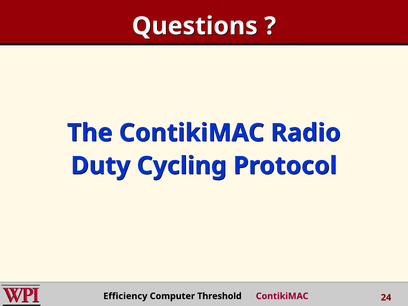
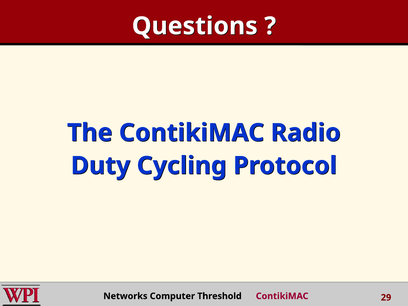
Efficiency: Efficiency -> Networks (125, 296)
24: 24 -> 29 (386, 298)
